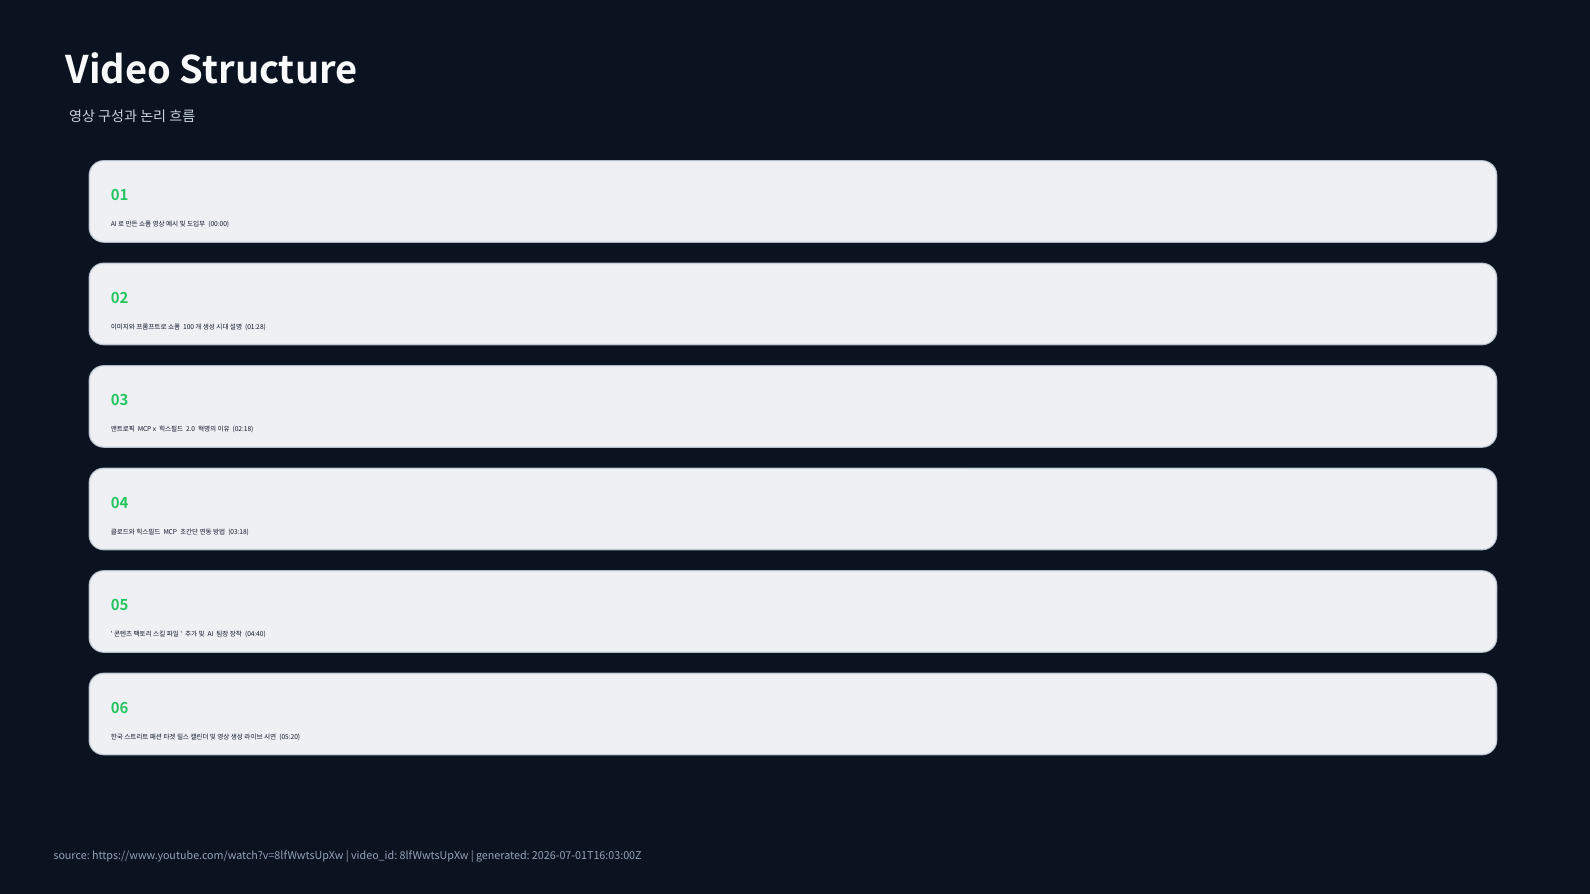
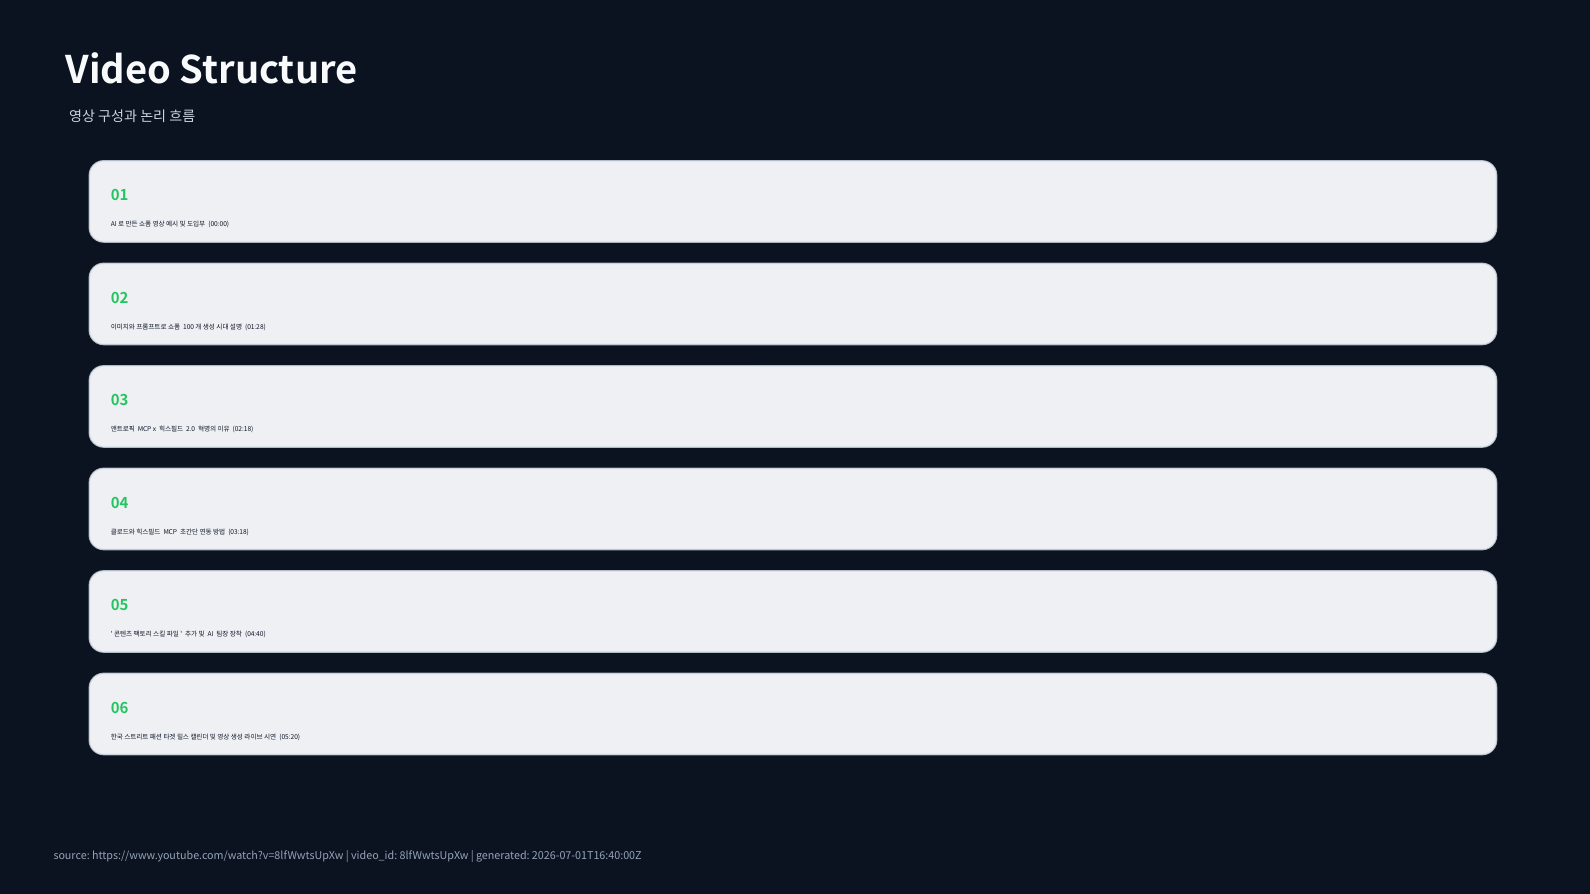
2026-07-01T16:03:00Z: 2026-07-01T16:03:00Z -> 2026-07-01T16:40:00Z (587, 856)
